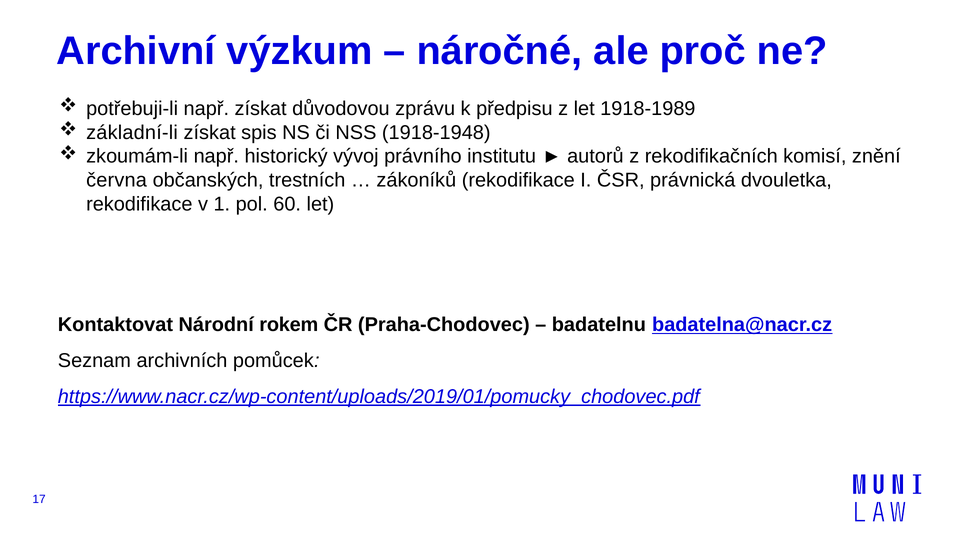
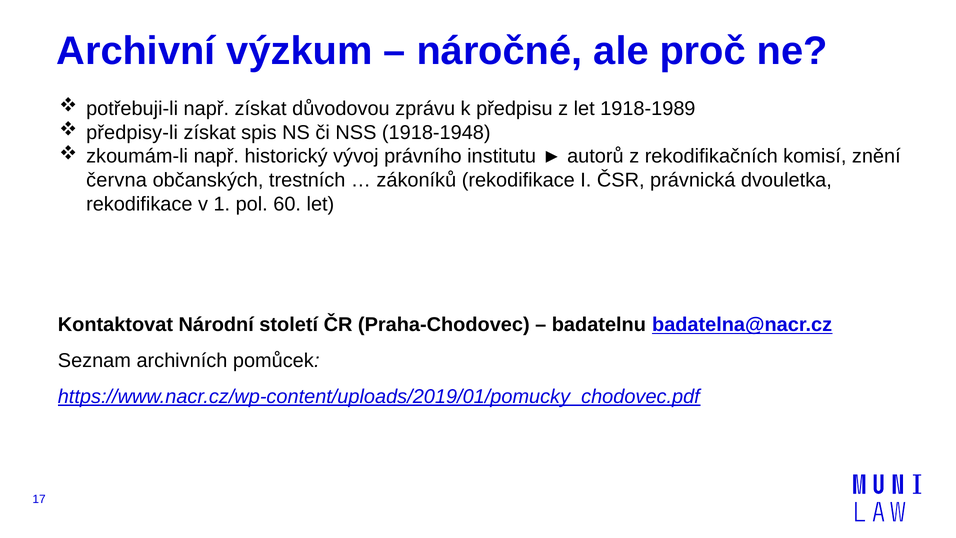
základní-li: základní-li -> předpisy-li (132, 132)
rokem: rokem -> století (289, 325)
